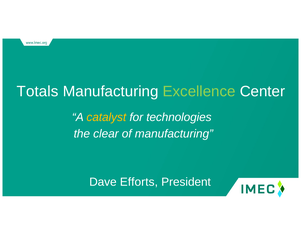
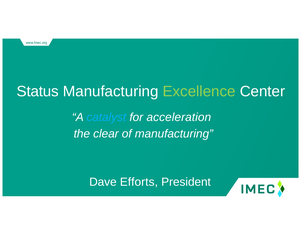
Totals: Totals -> Status (38, 92)
catalyst colour: yellow -> light blue (106, 118)
technologies: technologies -> acceleration (179, 118)
